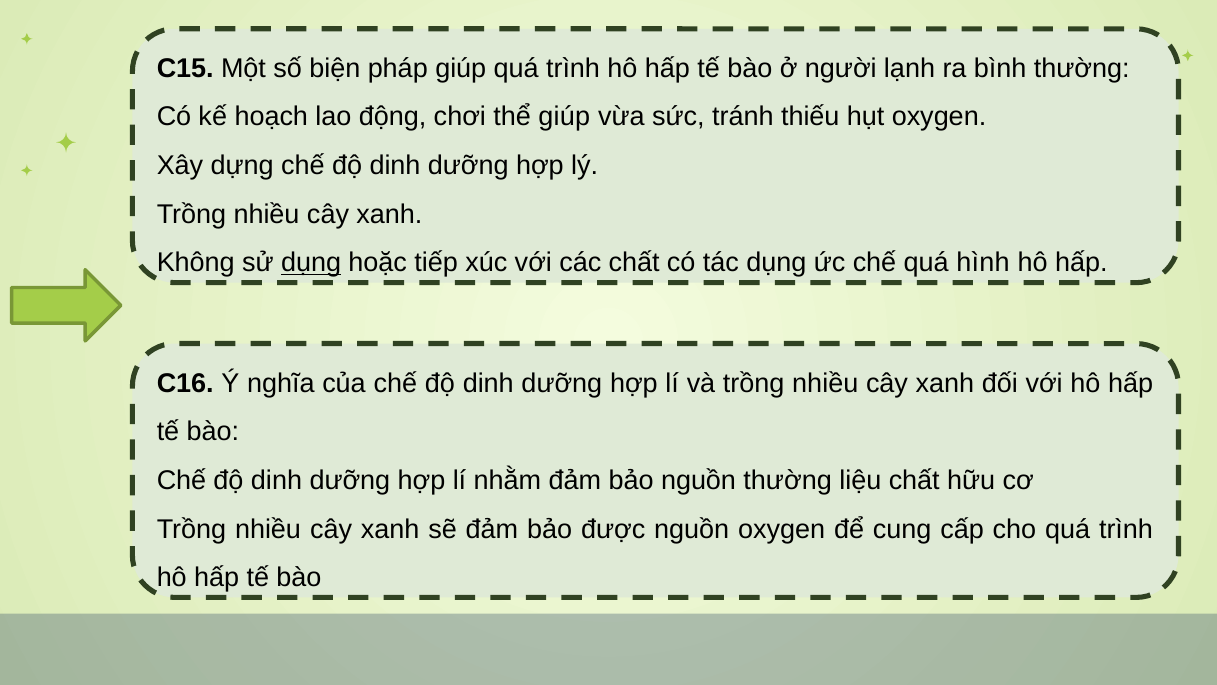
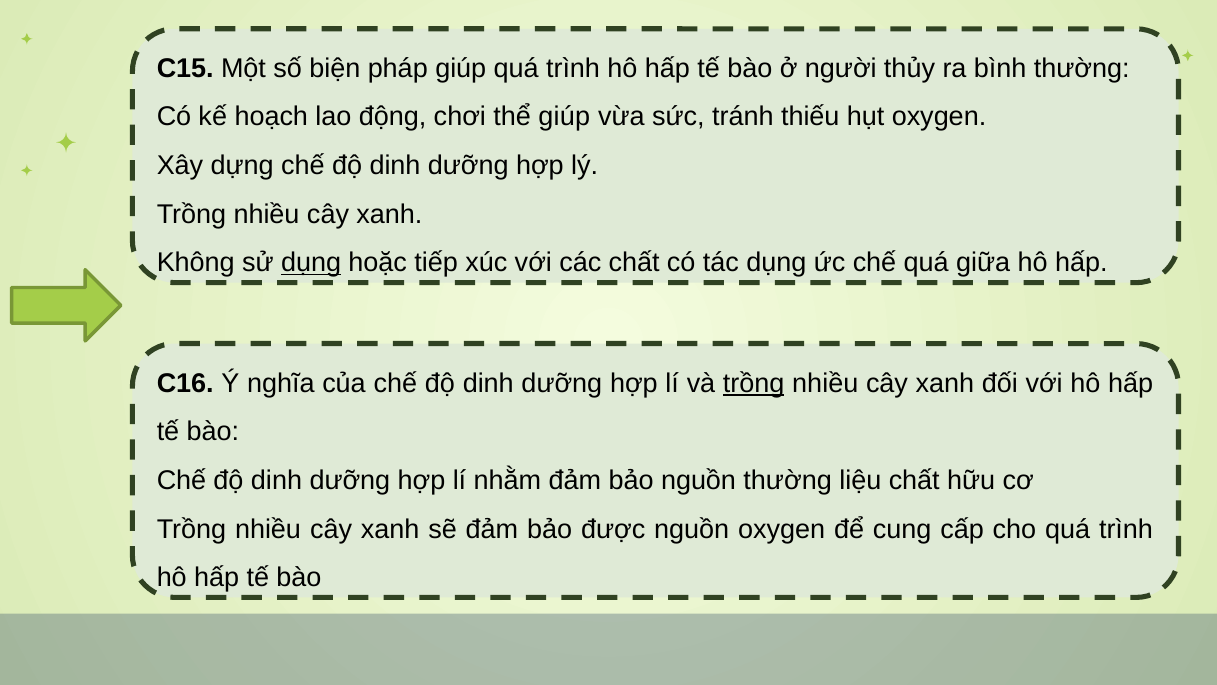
lạnh: lạnh -> thủy (910, 68)
hình: hình -> giữa (983, 263)
trồng underline: none -> present (754, 383)
